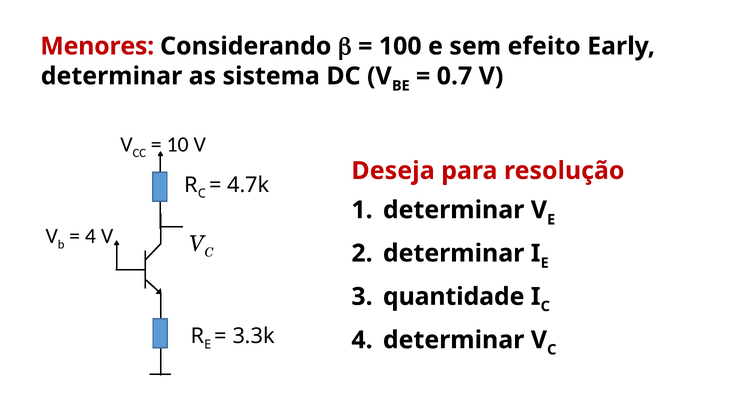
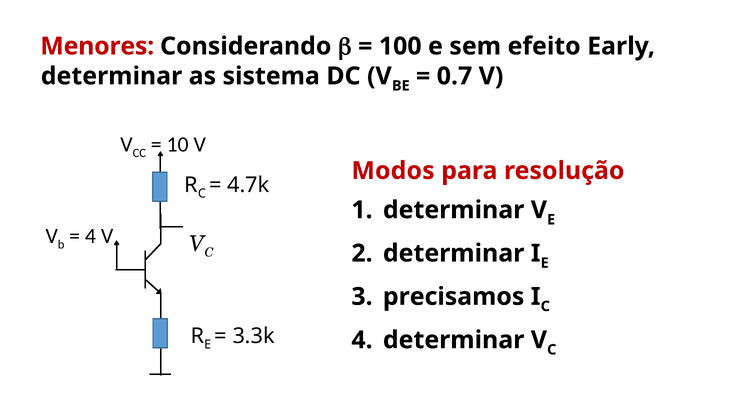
Deseja: Deseja -> Modos (393, 171)
quantidade: quantidade -> precisamos (454, 297)
